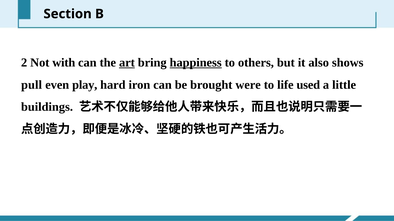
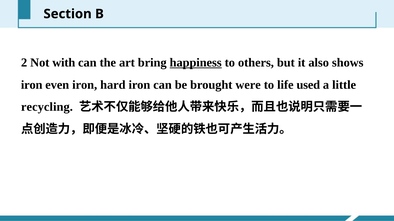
art underline: present -> none (127, 63)
pull: pull -> iron (32, 85)
even play: play -> iron (85, 85)
buildings: buildings -> recycling (47, 107)
